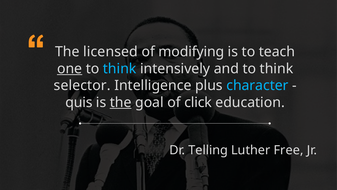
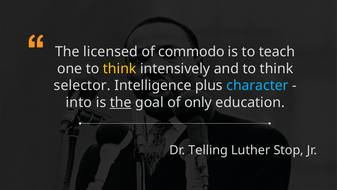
modifying: modifying -> commodo (191, 52)
one underline: present -> none (70, 68)
think colour: light blue -> yellow (120, 68)
quis: quis -> into (79, 102)
click: click -> only (198, 102)
Free: Free -> Stop (289, 150)
